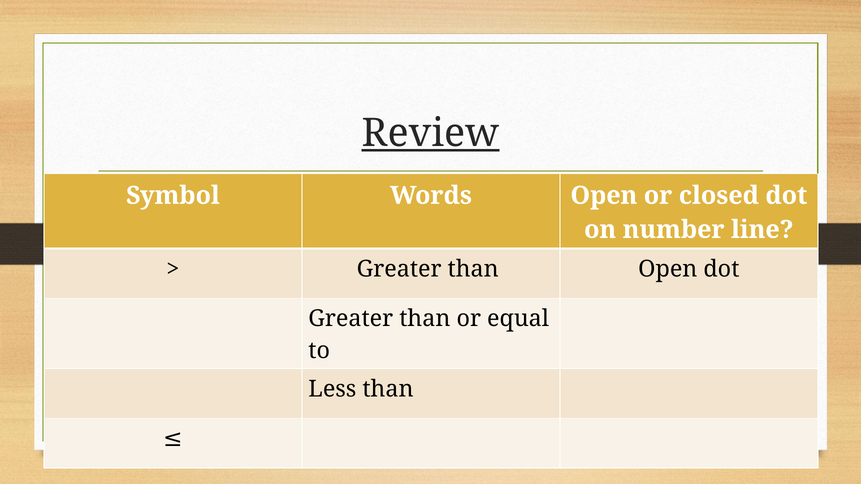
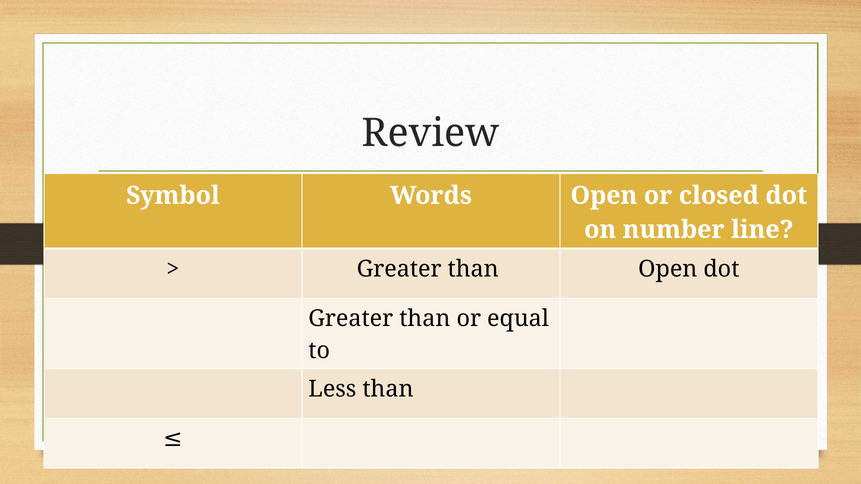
Review underline: present -> none (430, 133)
